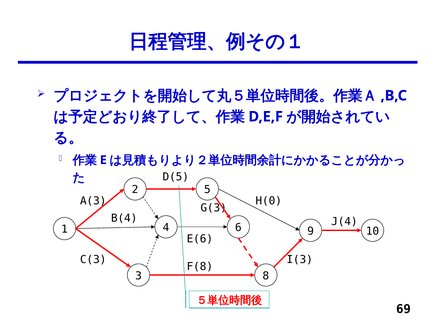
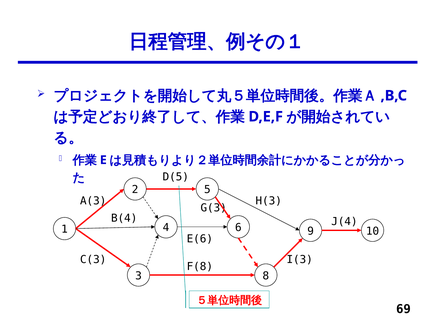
H(0: H(0 -> H(3 (269, 201)
